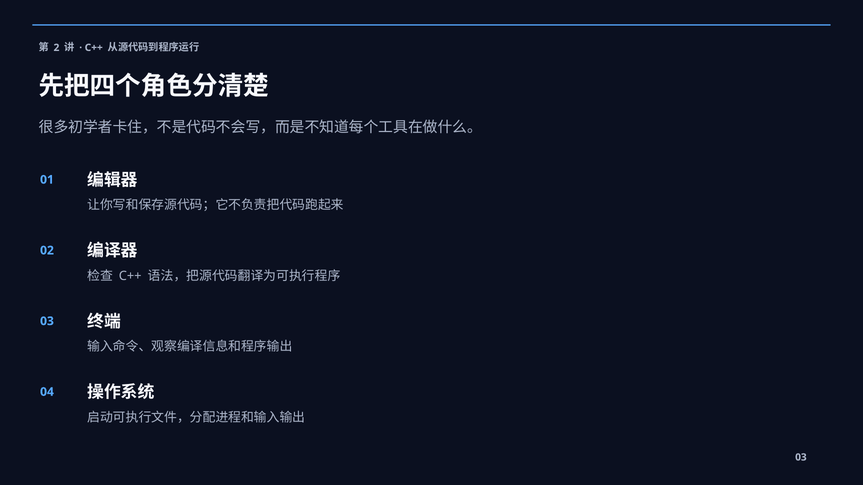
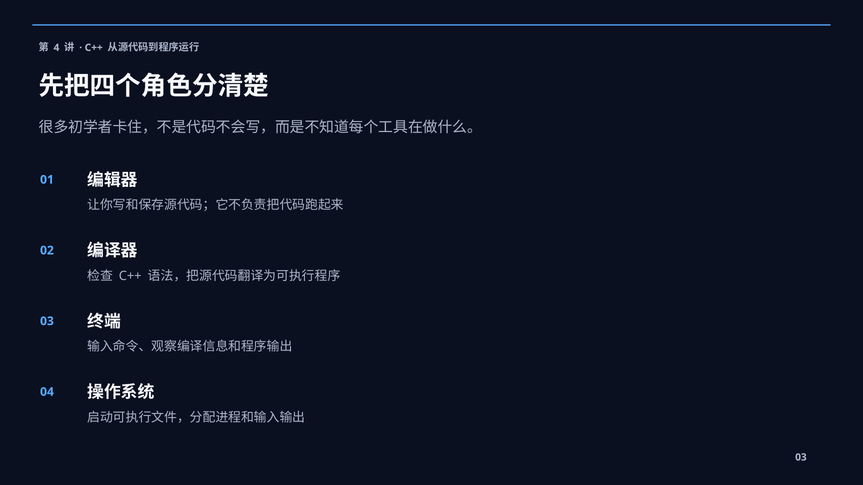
2: 2 -> 4 (56, 48)
